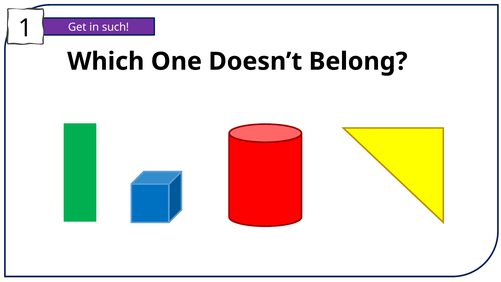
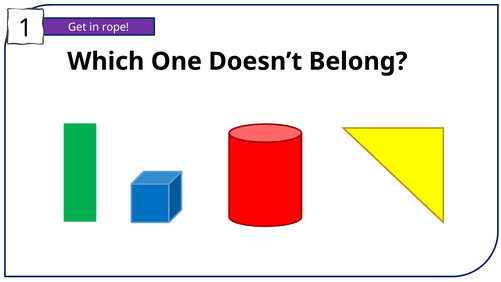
such: such -> rope (115, 27)
